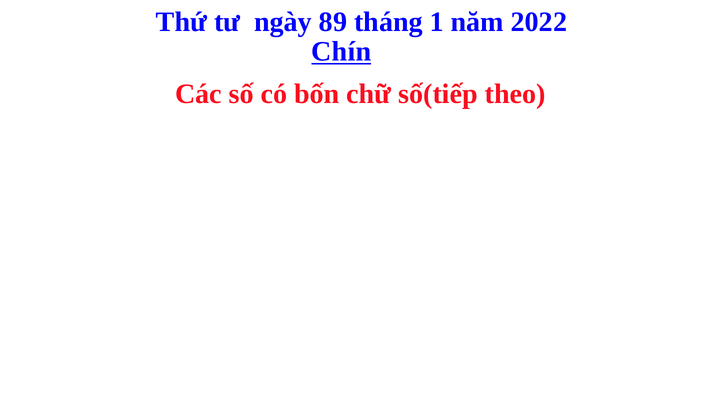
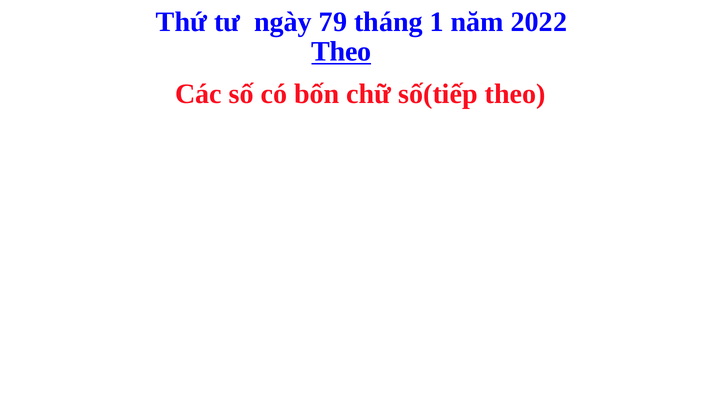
89: 89 -> 79 (333, 22)
Chín: Chín -> Theo (341, 51)
